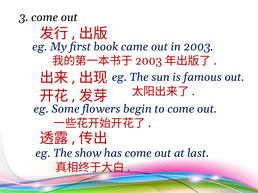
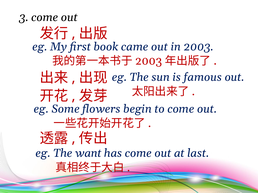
show: show -> want (88, 154)
